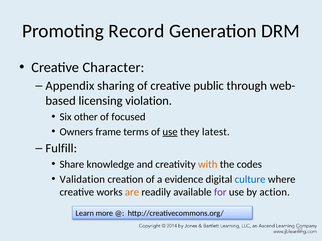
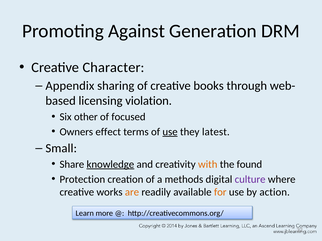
Record: Record -> Against (137, 31)
public: public -> books (209, 86)
frame: frame -> effect (108, 132)
Fulfill: Fulfill -> Small (61, 149)
knowledge underline: none -> present (110, 165)
codes: codes -> found (249, 165)
Validation: Validation -> Protection (82, 180)
evidence: evidence -> methods (184, 180)
culture colour: blue -> purple (250, 180)
for colour: purple -> orange (220, 193)
